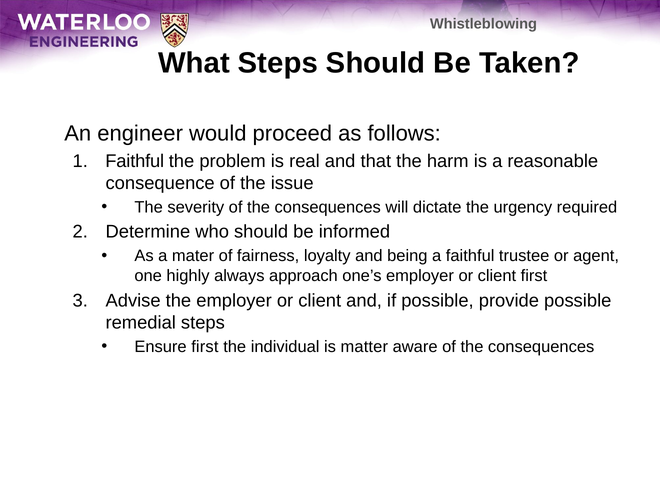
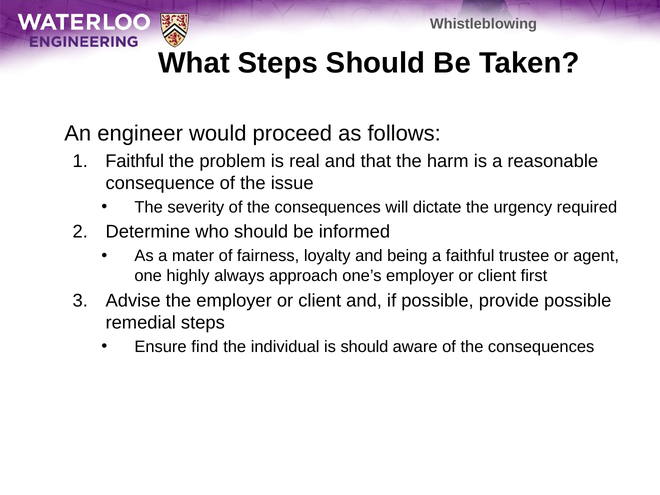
Ensure first: first -> find (205, 347)
is matter: matter -> should (364, 347)
